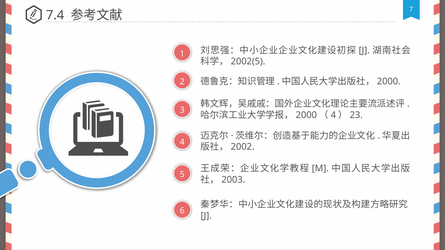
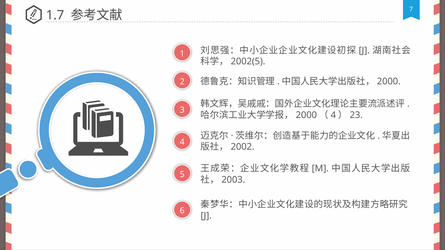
7.4: 7.4 -> 1.7 (55, 15)
